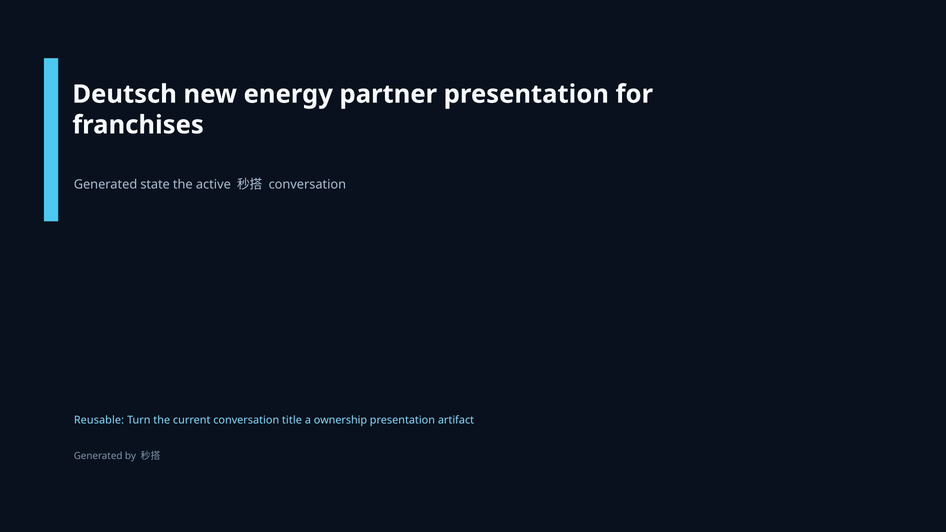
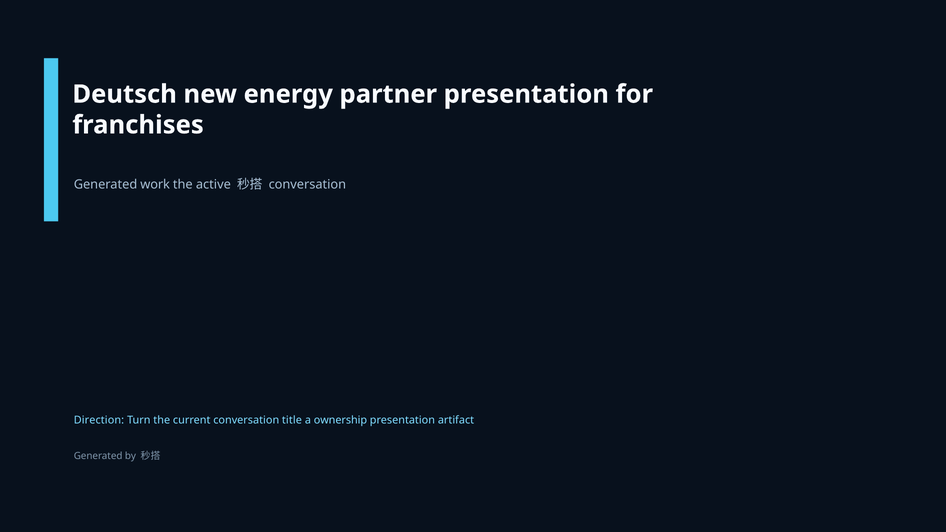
state: state -> work (155, 185)
Reusable: Reusable -> Direction (99, 420)
